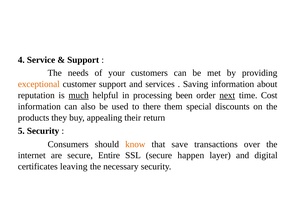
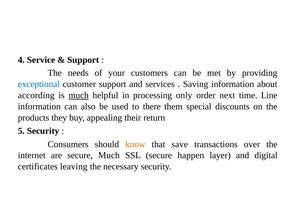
exceptional colour: orange -> blue (39, 84)
reputation: reputation -> according (36, 96)
been: been -> only (184, 96)
next underline: present -> none (227, 96)
Cost: Cost -> Line (269, 96)
secure Entire: Entire -> Much (109, 156)
